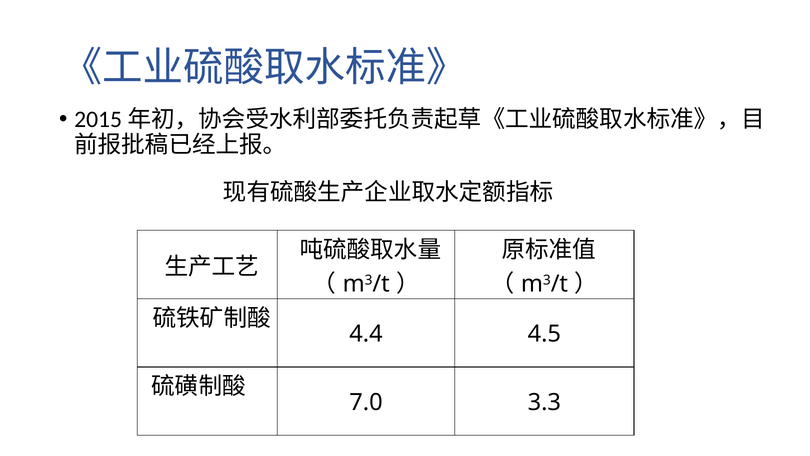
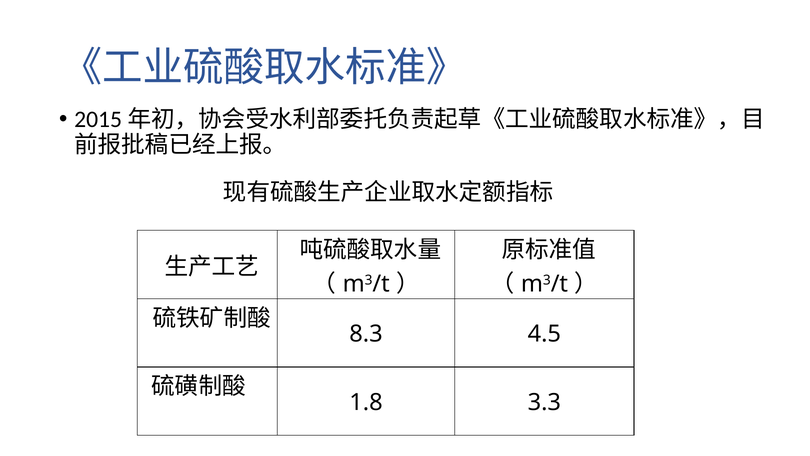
4.4: 4.4 -> 8.3 (366, 334)
7.0: 7.0 -> 1.8 (366, 402)
